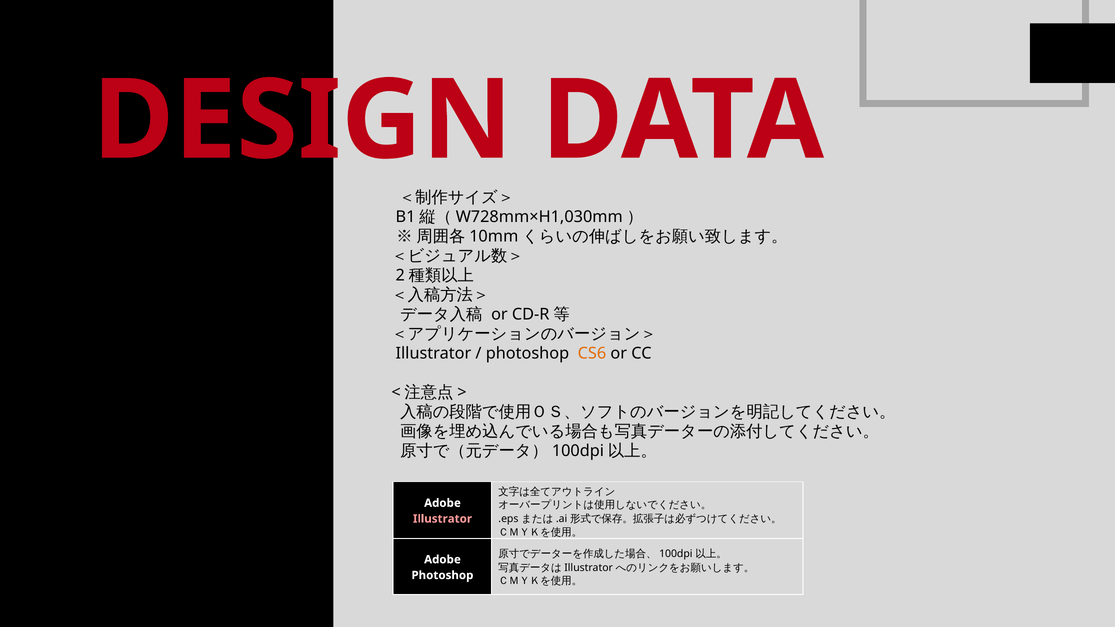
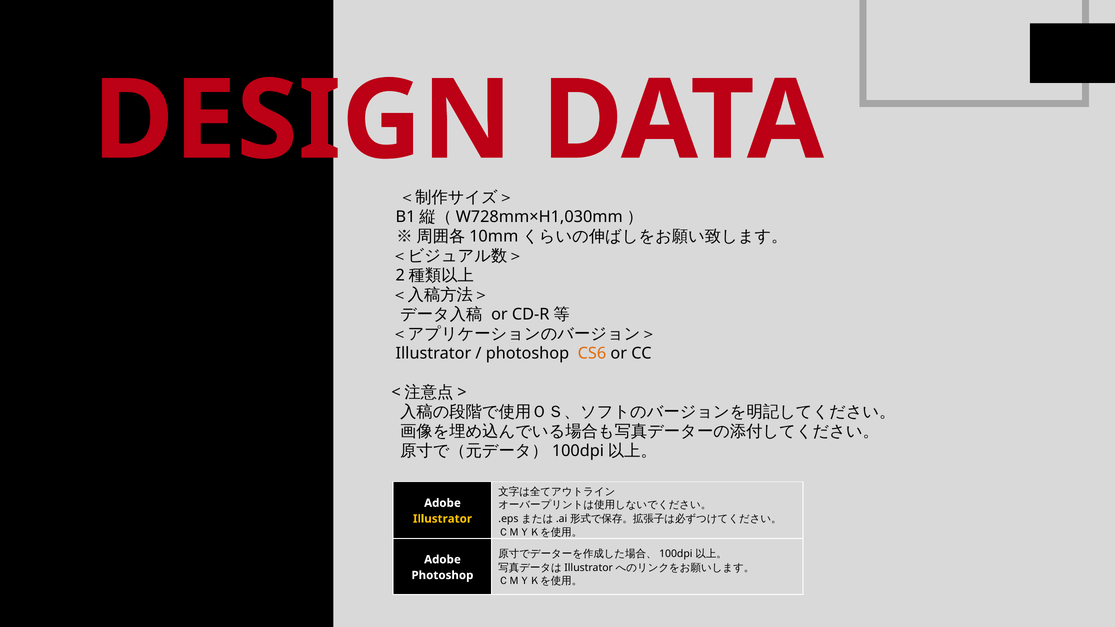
Illustrator colour: pink -> yellow (442, 519)
